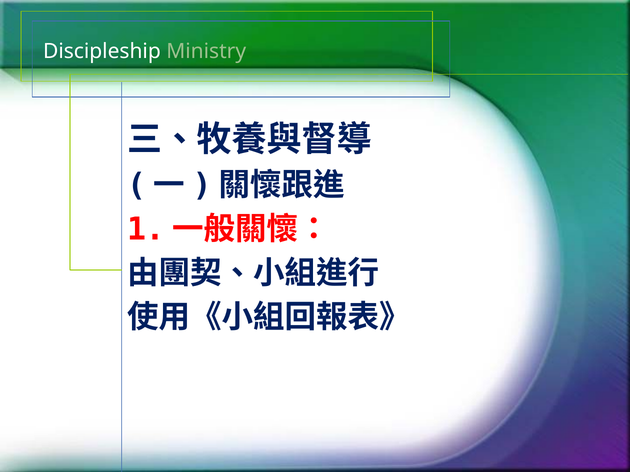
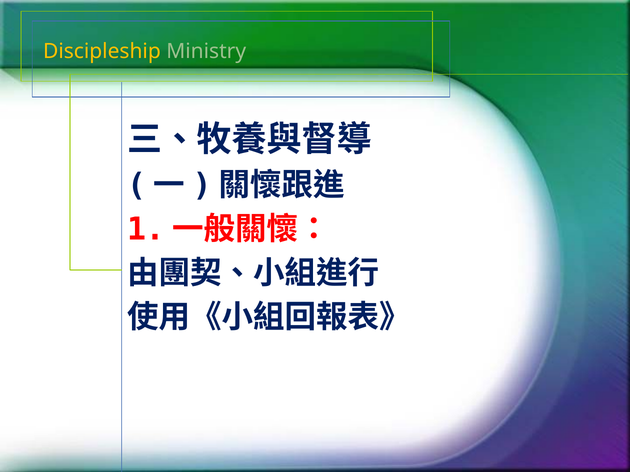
Discipleship colour: white -> yellow (102, 51)
